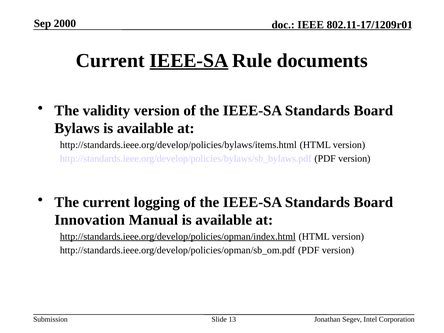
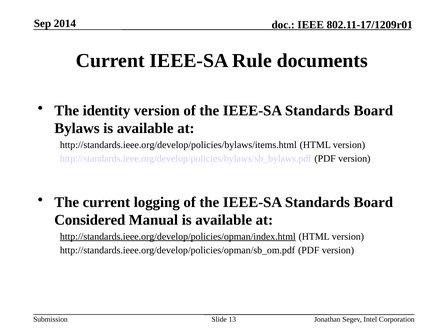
2000: 2000 -> 2014 (65, 24)
IEEE-SA underline: present -> none (189, 61)
validity: validity -> identity (106, 111)
Innovation: Innovation -> Considered (90, 220)
